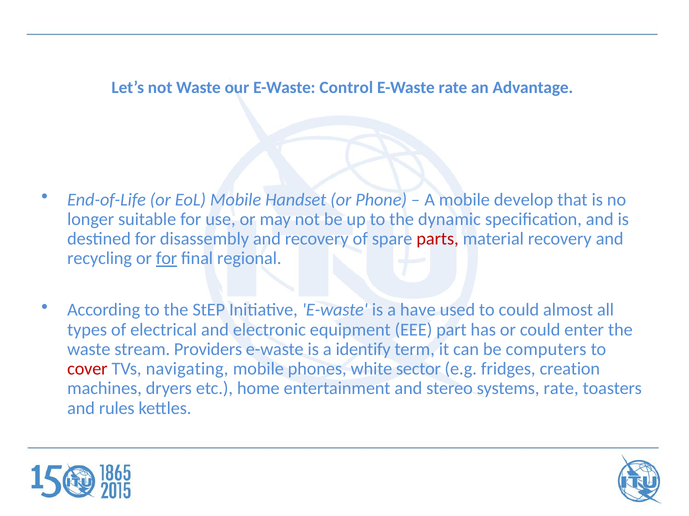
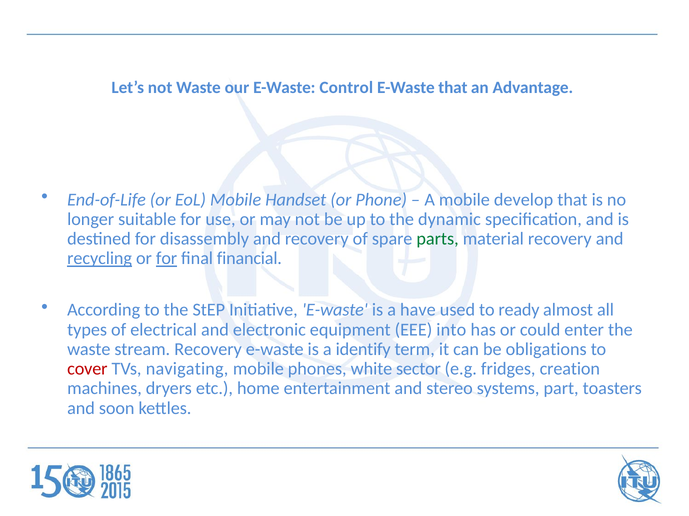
E-Waste rate: rate -> that (453, 88)
parts colour: red -> green (438, 239)
recycling underline: none -> present (100, 259)
regional: regional -> financial (249, 259)
to could: could -> ready (519, 310)
part: part -> into (451, 330)
stream Providers: Providers -> Recovery (208, 350)
computers: computers -> obligations (546, 350)
systems rate: rate -> part (561, 389)
rules: rules -> soon (117, 409)
